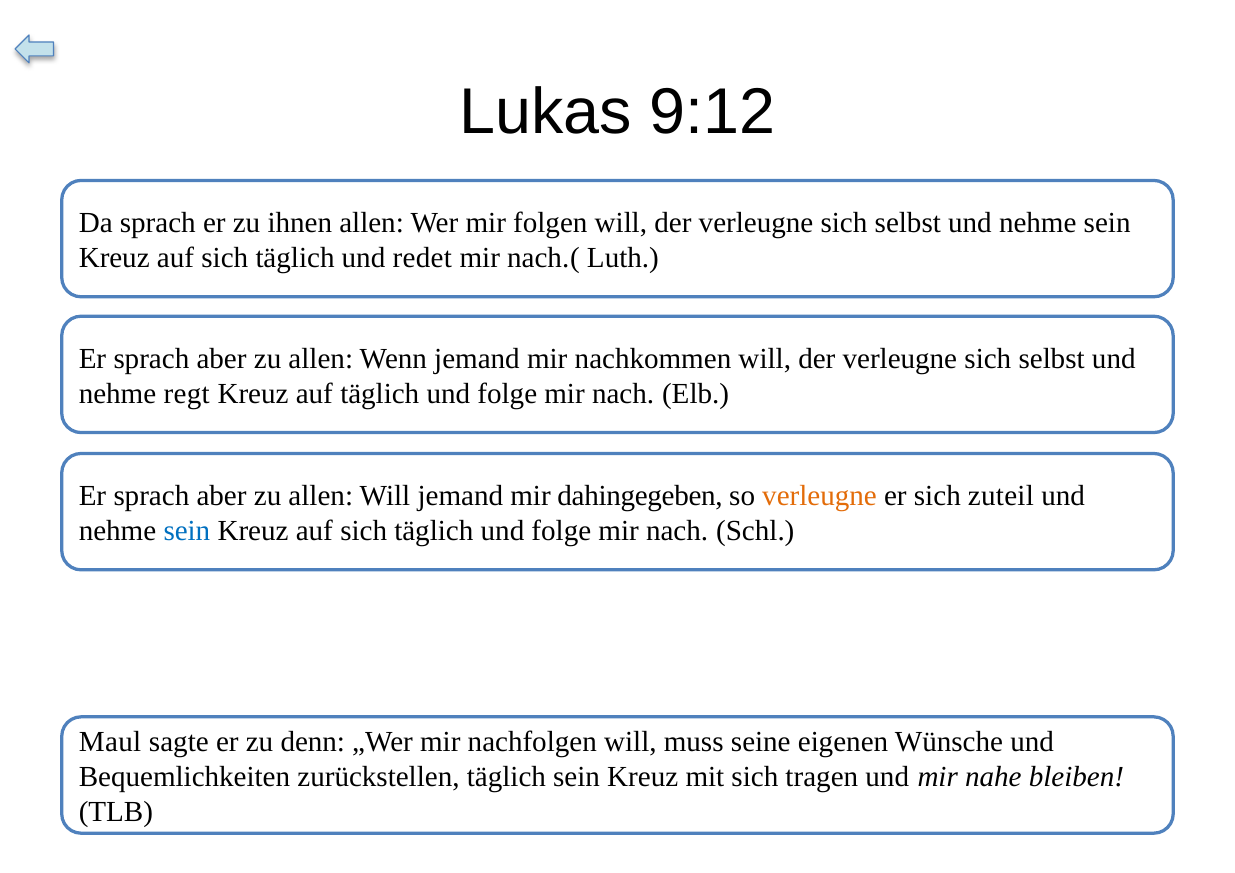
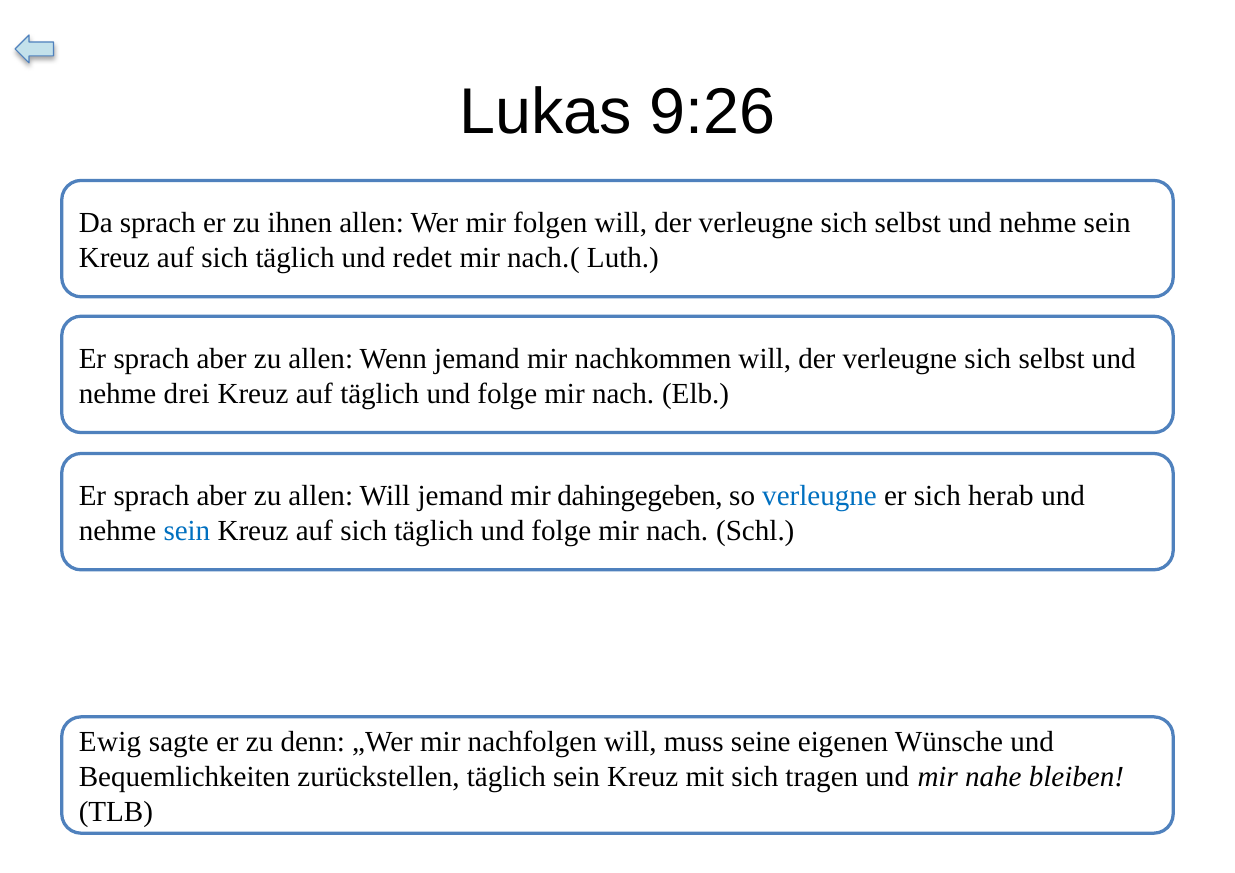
9:12: 9:12 -> 9:26 (712, 112)
regt: regt -> drei (187, 394)
verleugne colour: orange -> blue (820, 496)
zuteil: zuteil -> herab (1001, 496)
Maul: Maul -> Ewig (110, 742)
